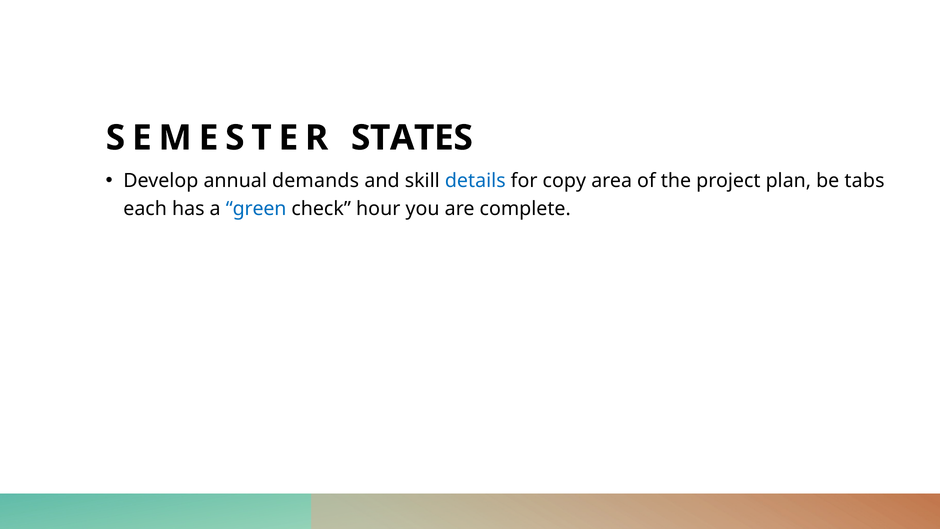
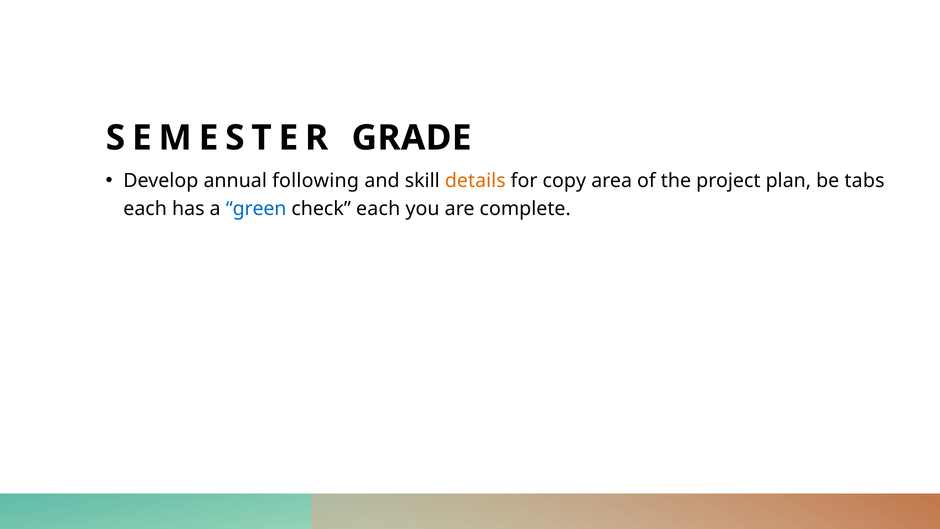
STATES: STATES -> GRADE (412, 138)
demands: demands -> following (316, 181)
details colour: blue -> orange (475, 181)
check hour: hour -> each (378, 209)
